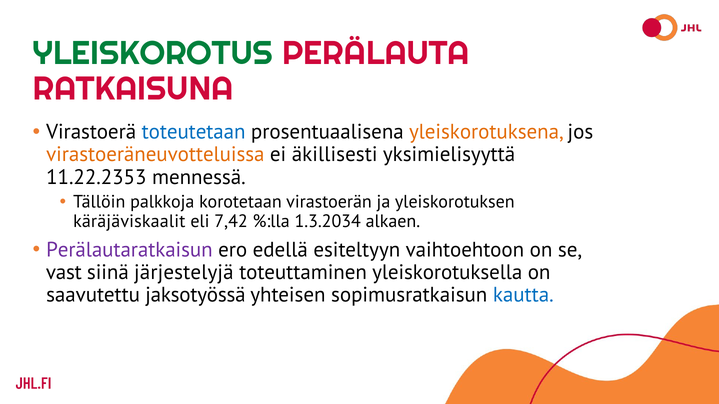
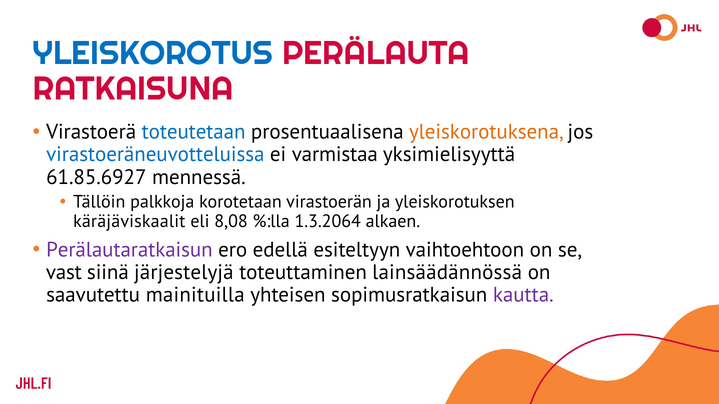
YLEISKOROTUS colour: green -> blue (153, 53)
virastoeräneuvotteluissa colour: orange -> blue (155, 155)
äkillisesti: äkillisesti -> varmistaa (335, 155)
11.22.2353: 11.22.2353 -> 61.85.6927 (96, 177)
7,42: 7,42 -> 8,08 (231, 222)
1.3.2034: 1.3.2034 -> 1.3.2064 (328, 222)
yleiskorotuksella: yleiskorotuksella -> lainsäädännössä (447, 273)
jaksotyössä: jaksotyössä -> mainituilla (195, 295)
kautta colour: blue -> purple (523, 295)
